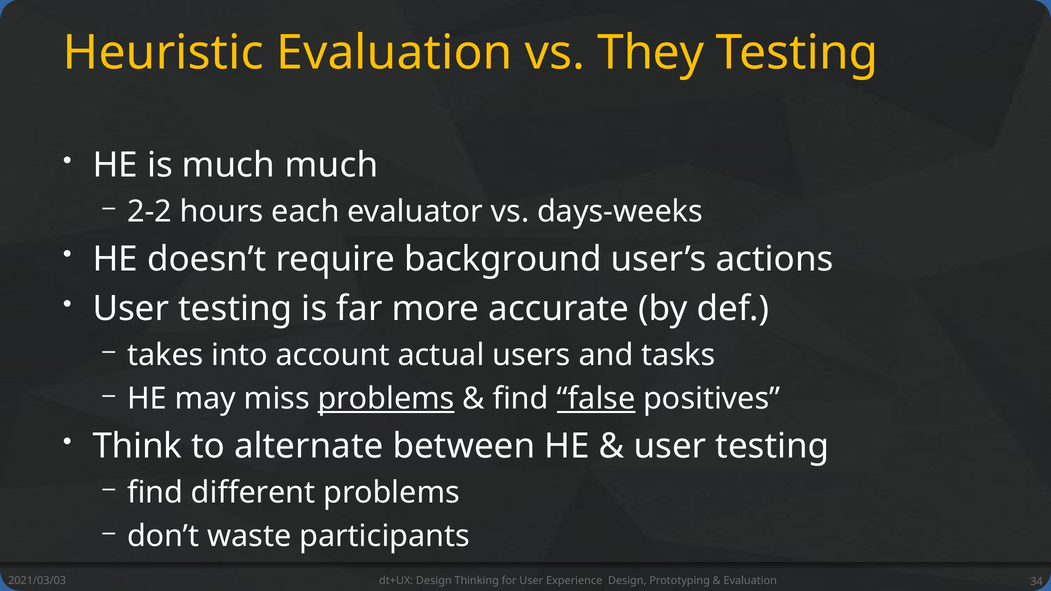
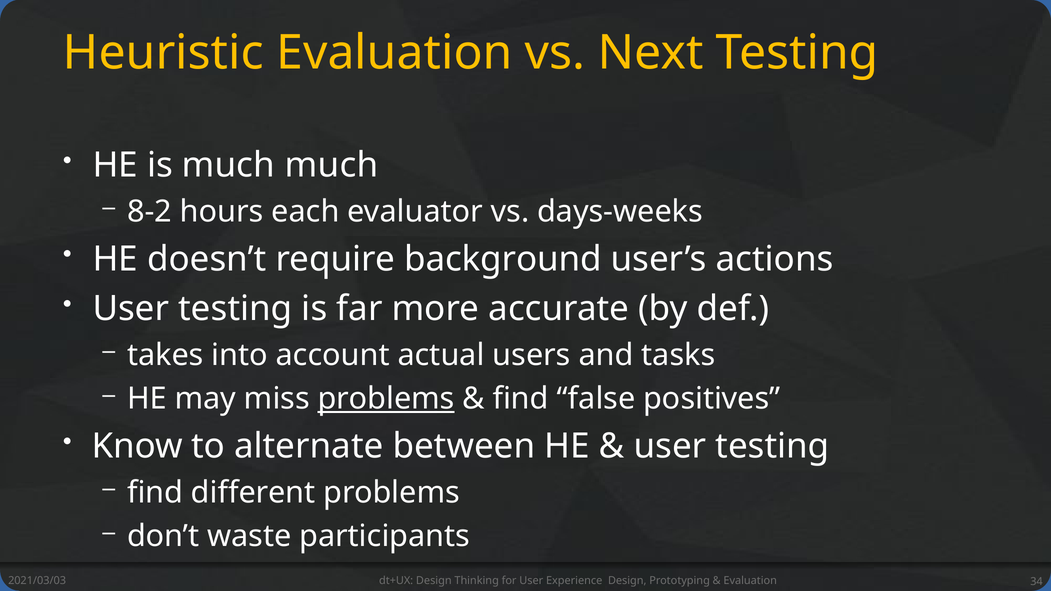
They: They -> Next (651, 53)
2-2: 2-2 -> 8-2 (149, 211)
false underline: present -> none (596, 399)
Think: Think -> Know (137, 447)
